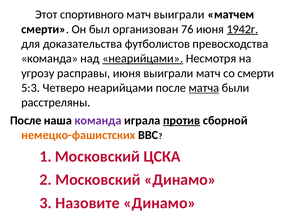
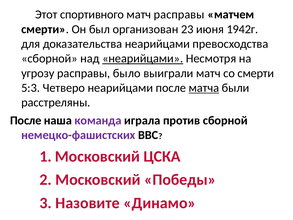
матч выиграли: выиграли -> расправы (179, 15)
76: 76 -> 23 (187, 29)
1942г underline: present -> none (242, 29)
доказательства футболистов: футболистов -> неарийцами (157, 44)
команда: команда -> сборной (49, 58)
расправы июня: июня -> было (127, 73)
против underline: present -> none (182, 120)
немецко-фашистских colour: orange -> purple (78, 135)
Московский Динамо: Динамо -> Победы (180, 180)
